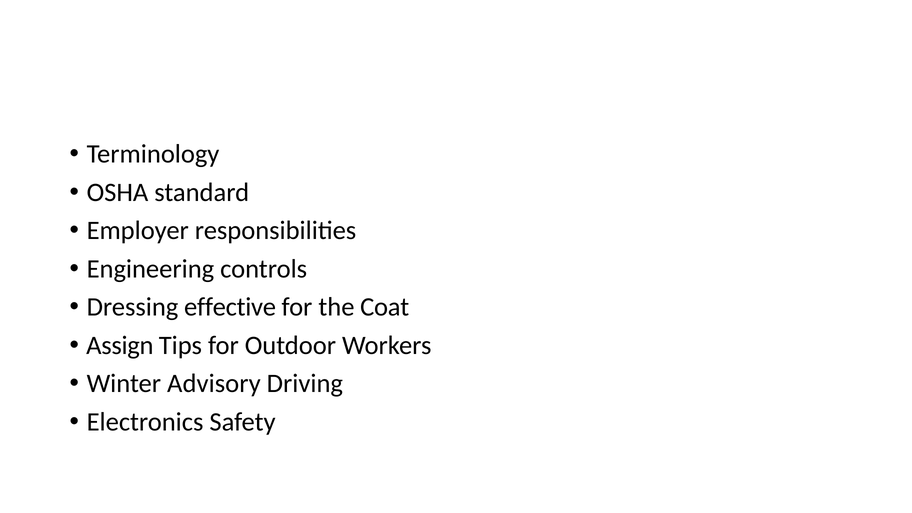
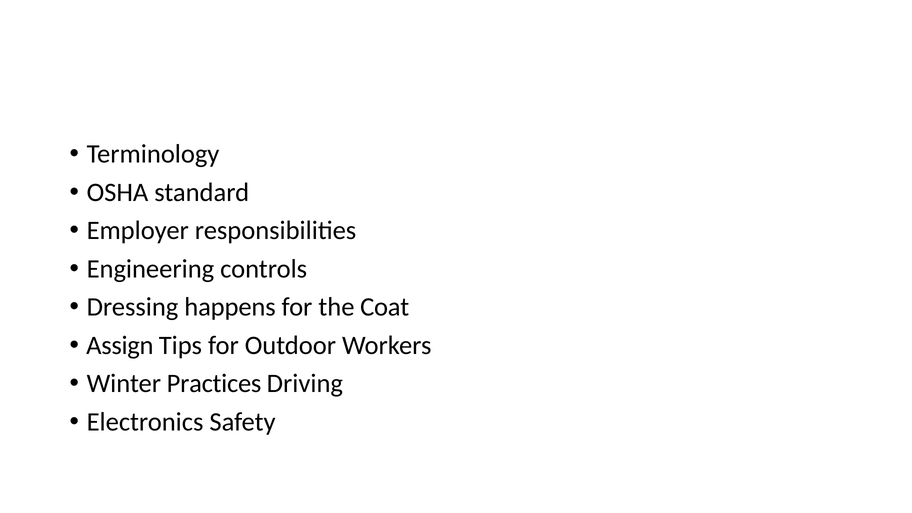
effective: effective -> happens (230, 307)
Advisory: Advisory -> Practices (214, 384)
